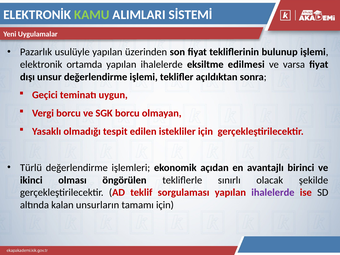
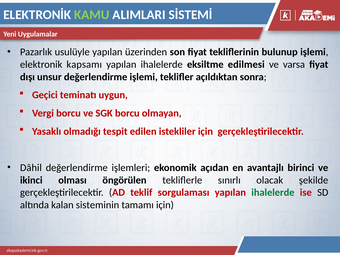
ortamda: ortamda -> kapsamı (84, 64)
Türlü: Türlü -> Dâhil (31, 168)
ihalelerde colour: purple -> green (273, 193)
unsurların: unsurların -> sisteminin (98, 205)
